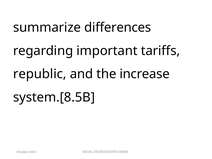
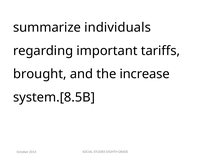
differences: differences -> individuals (118, 27)
republic: republic -> brought (40, 74)
